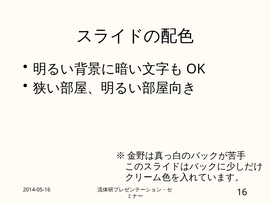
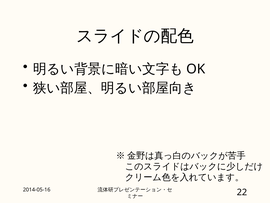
16: 16 -> 22 (242, 192)
